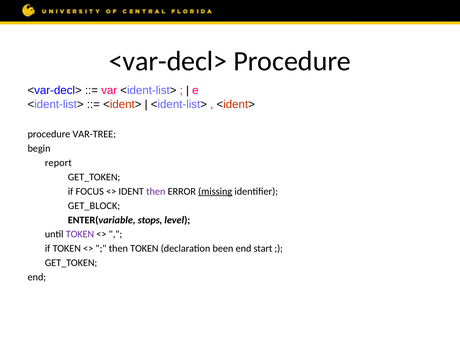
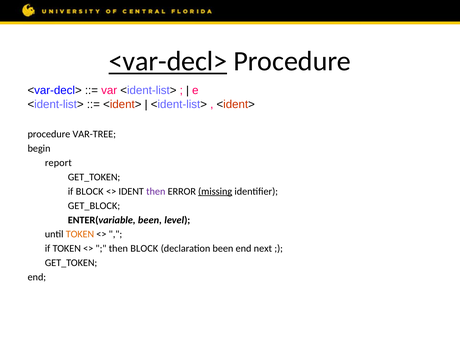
<var-decl> underline: none -> present (168, 61)
if FOCUS: FOCUS -> BLOCK (90, 191)
ENTER(variable stops: stops -> been (150, 220)
TOKEN colour: purple -> orange (80, 234)
then TOKEN: TOKEN -> BLOCK (144, 249)
start: start -> next (263, 249)
